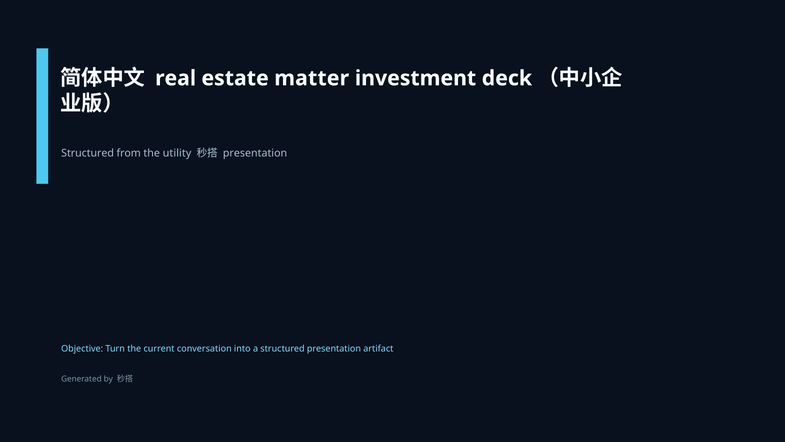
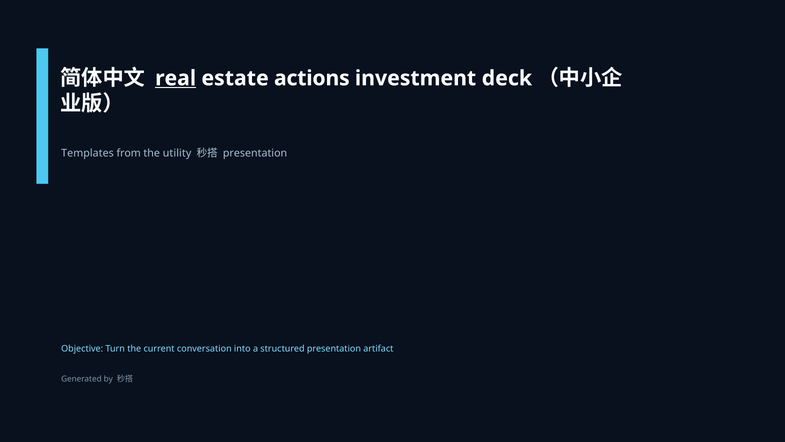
real underline: none -> present (176, 78)
matter: matter -> actions (312, 78)
Structured: Structured -> Templates (88, 153)
